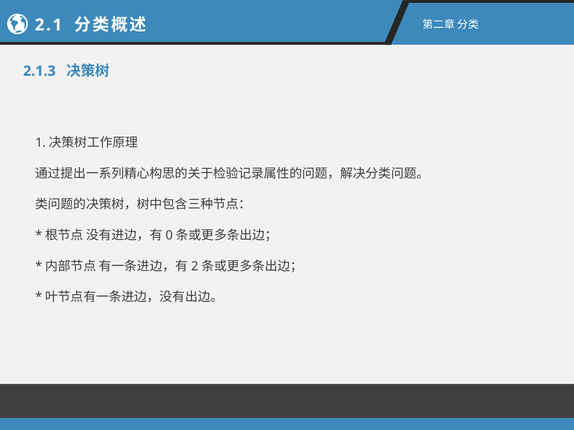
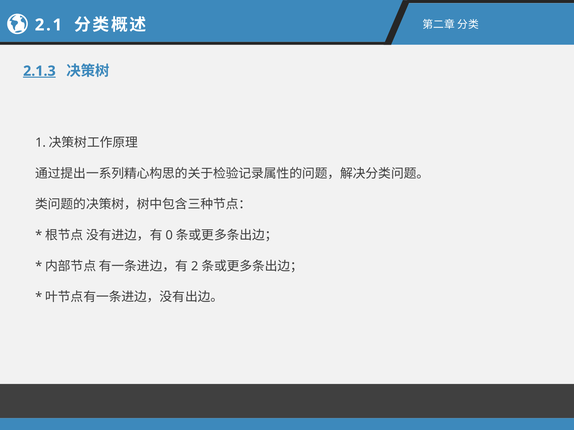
2.1.3 underline: none -> present (39, 71)
